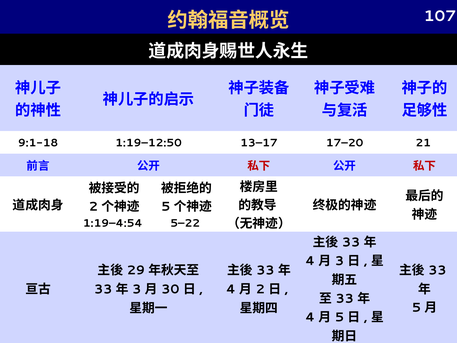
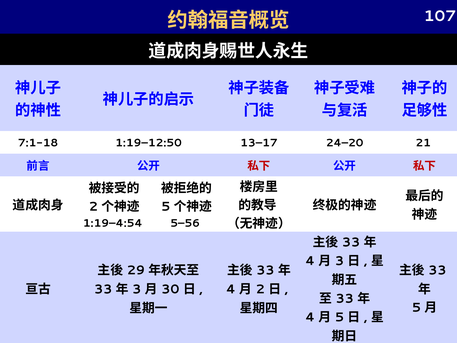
9:1-18: 9:1-18 -> 7:1-18 (38, 143)
17–20: 17–20 -> 24–20 (345, 143)
5–22: 5–22 -> 5–56 (185, 223)
